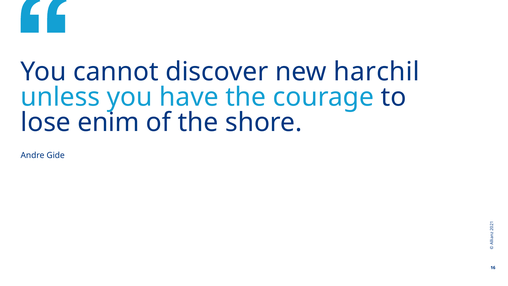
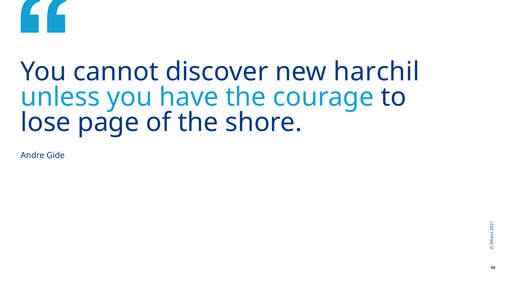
enim: enim -> page (108, 122)
